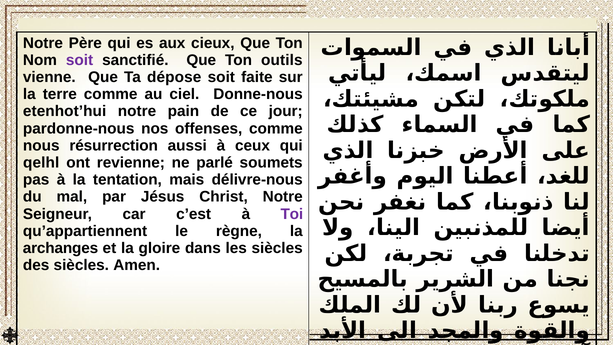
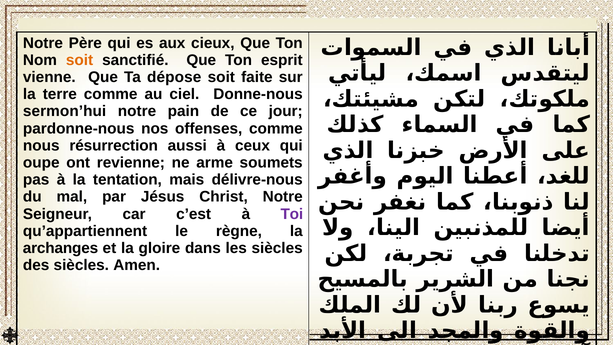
soit colour: purple -> orange (80, 60)
outils: outils -> esprit (282, 60)
etenhot’hui: etenhot’hui -> sermon’hui (65, 111)
qelhl: qelhl -> oupe (41, 163)
parlé: parlé -> arme (215, 163)
